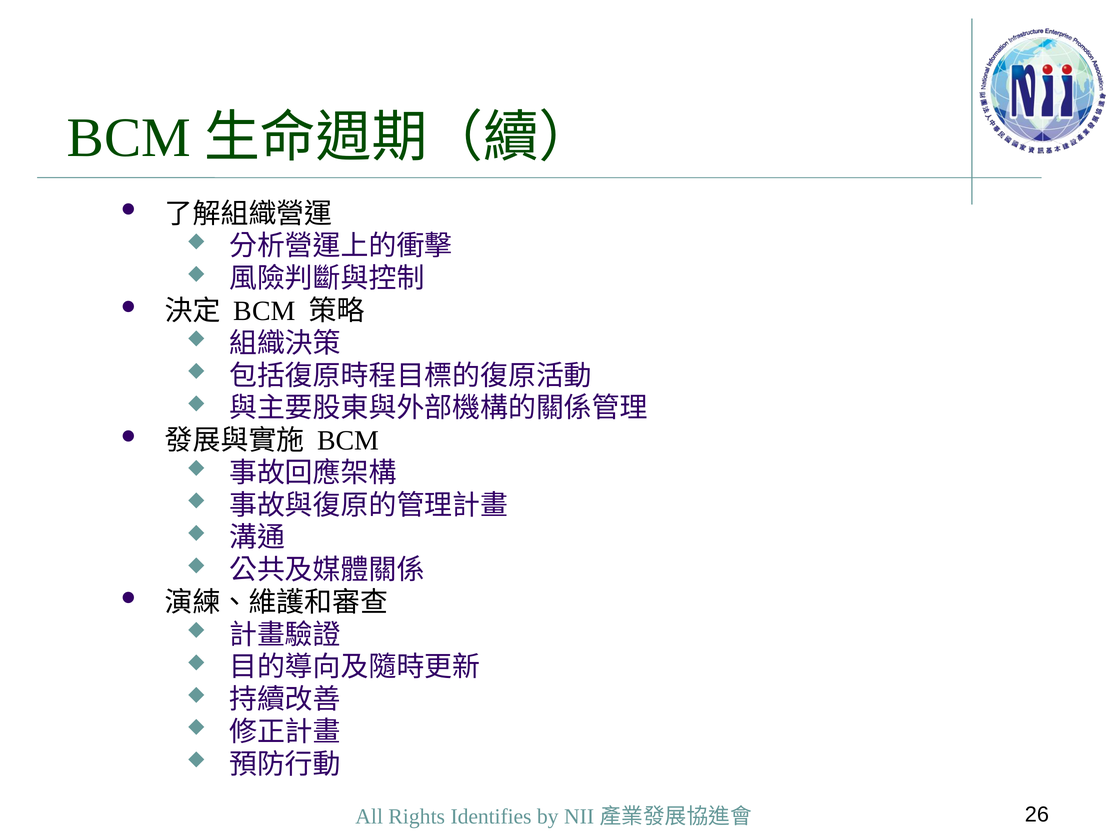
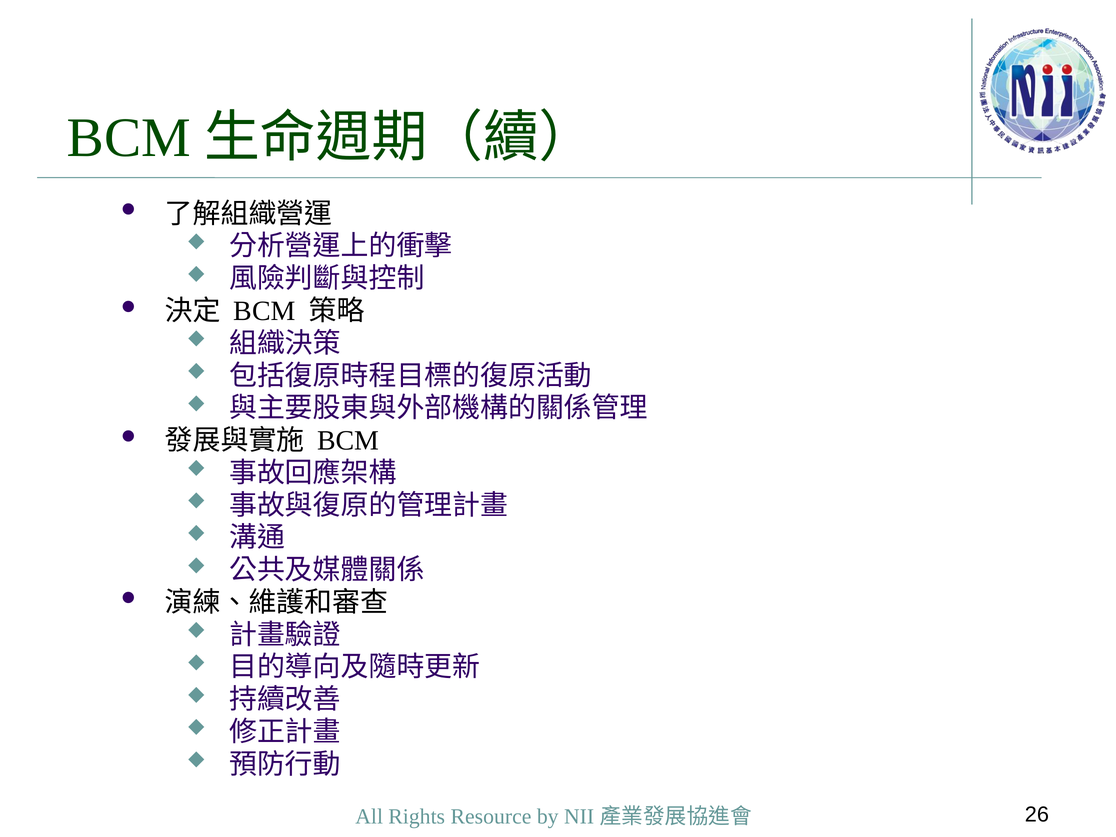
Identifies: Identifies -> Resource (491, 816)
